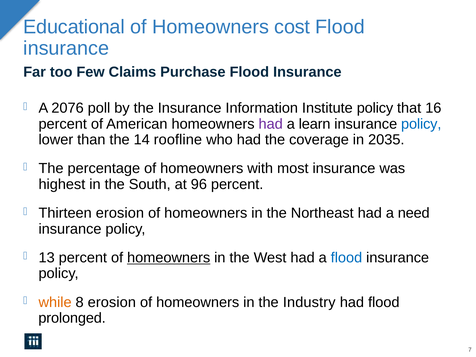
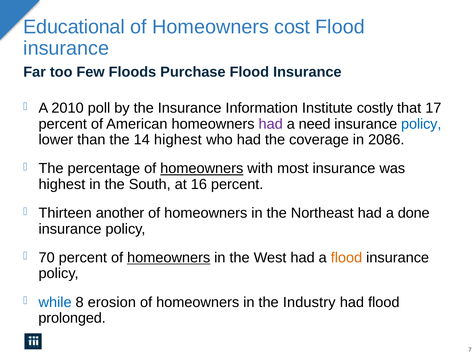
Claims: Claims -> Floods (132, 72)
2076: 2076 -> 2010 (68, 108)
Institute policy: policy -> costly (375, 108)
16: 16 -> 17 (433, 108)
learn: learn -> need (315, 124)
14 roofline: roofline -> highest (178, 140)
2035: 2035 -> 2086 (386, 140)
homeowners underline: none -> present (202, 169)
96: 96 -> 16 (199, 184)
Thirteen erosion: erosion -> another (120, 213)
need: need -> done (414, 213)
13: 13 -> 70 (47, 258)
flood colour: blue -> orange (346, 258)
while colour: orange -> blue (55, 302)
